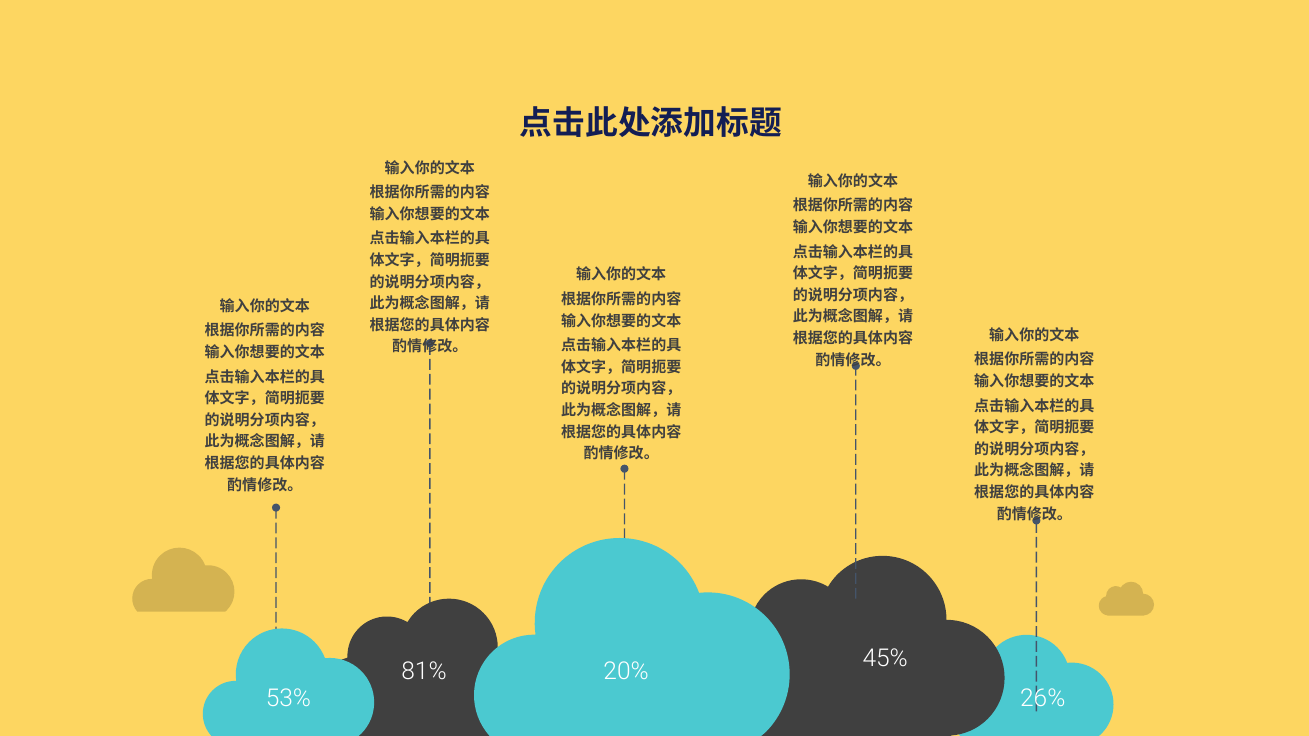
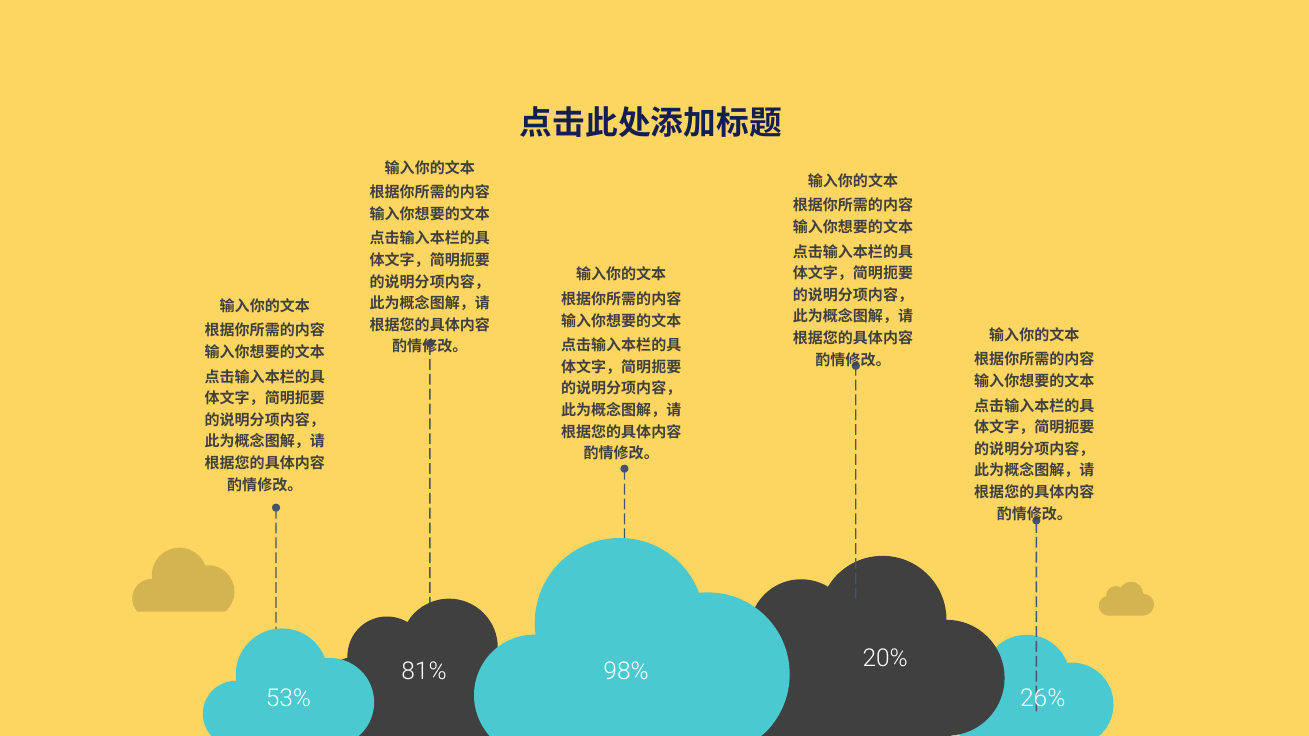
45%: 45% -> 20% (885, 659)
20%: 20% -> 98% (626, 672)
